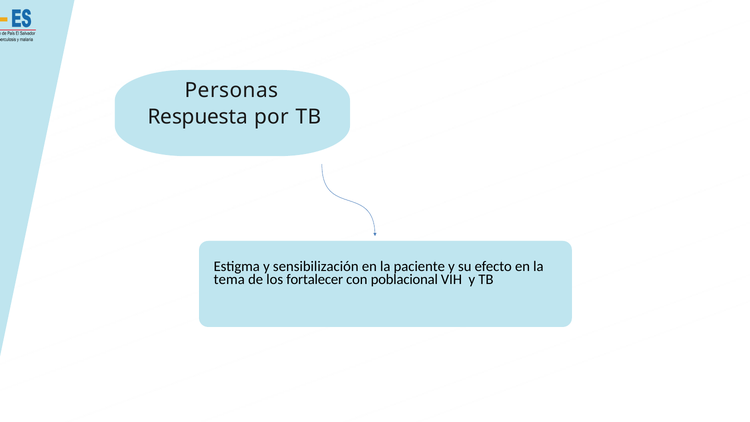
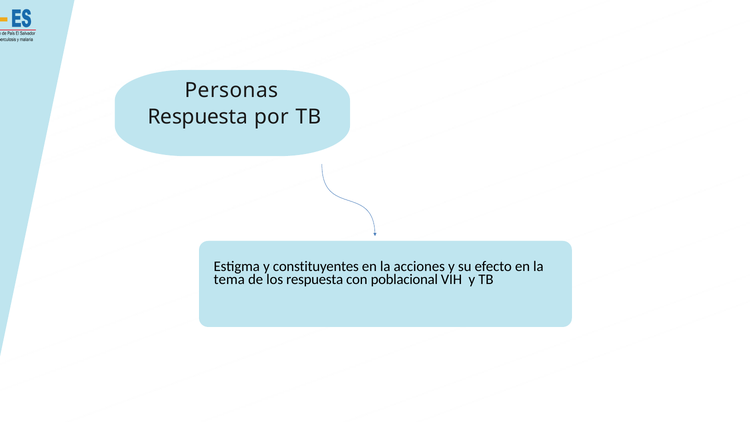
sensibilización: sensibilización -> constituyentes (316, 266)
paciente: paciente -> acciones (419, 266)
los fortalecer: fortalecer -> respuesta (315, 279)
